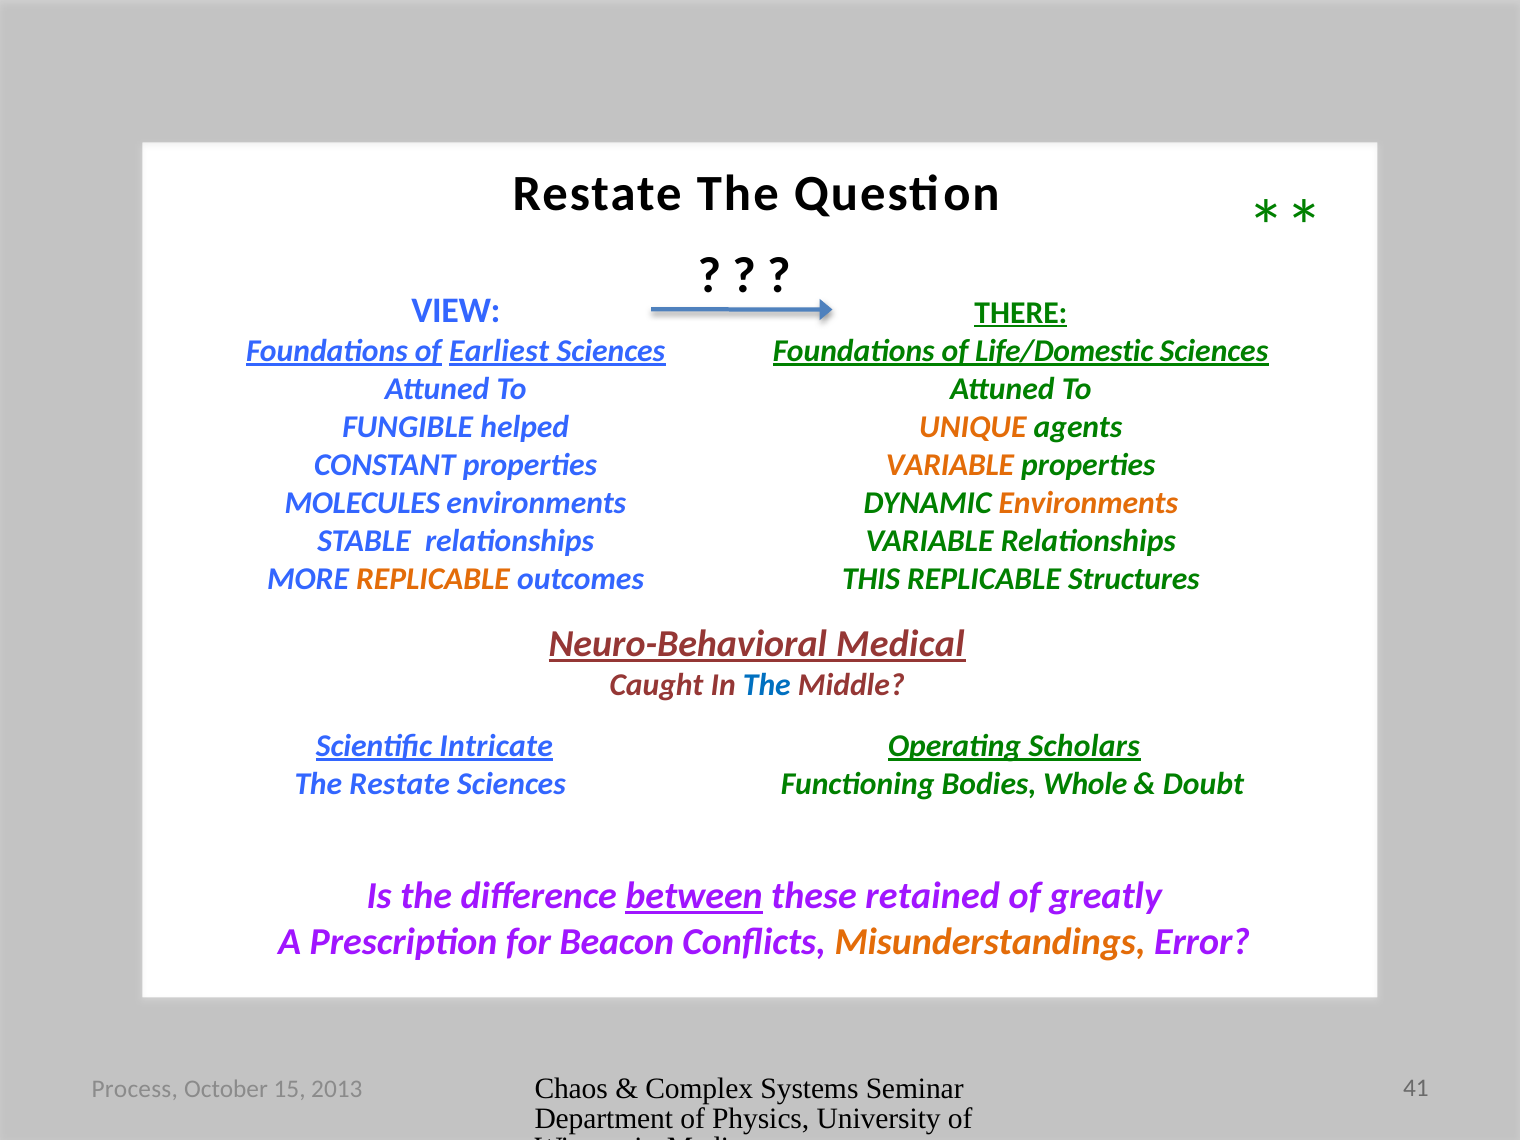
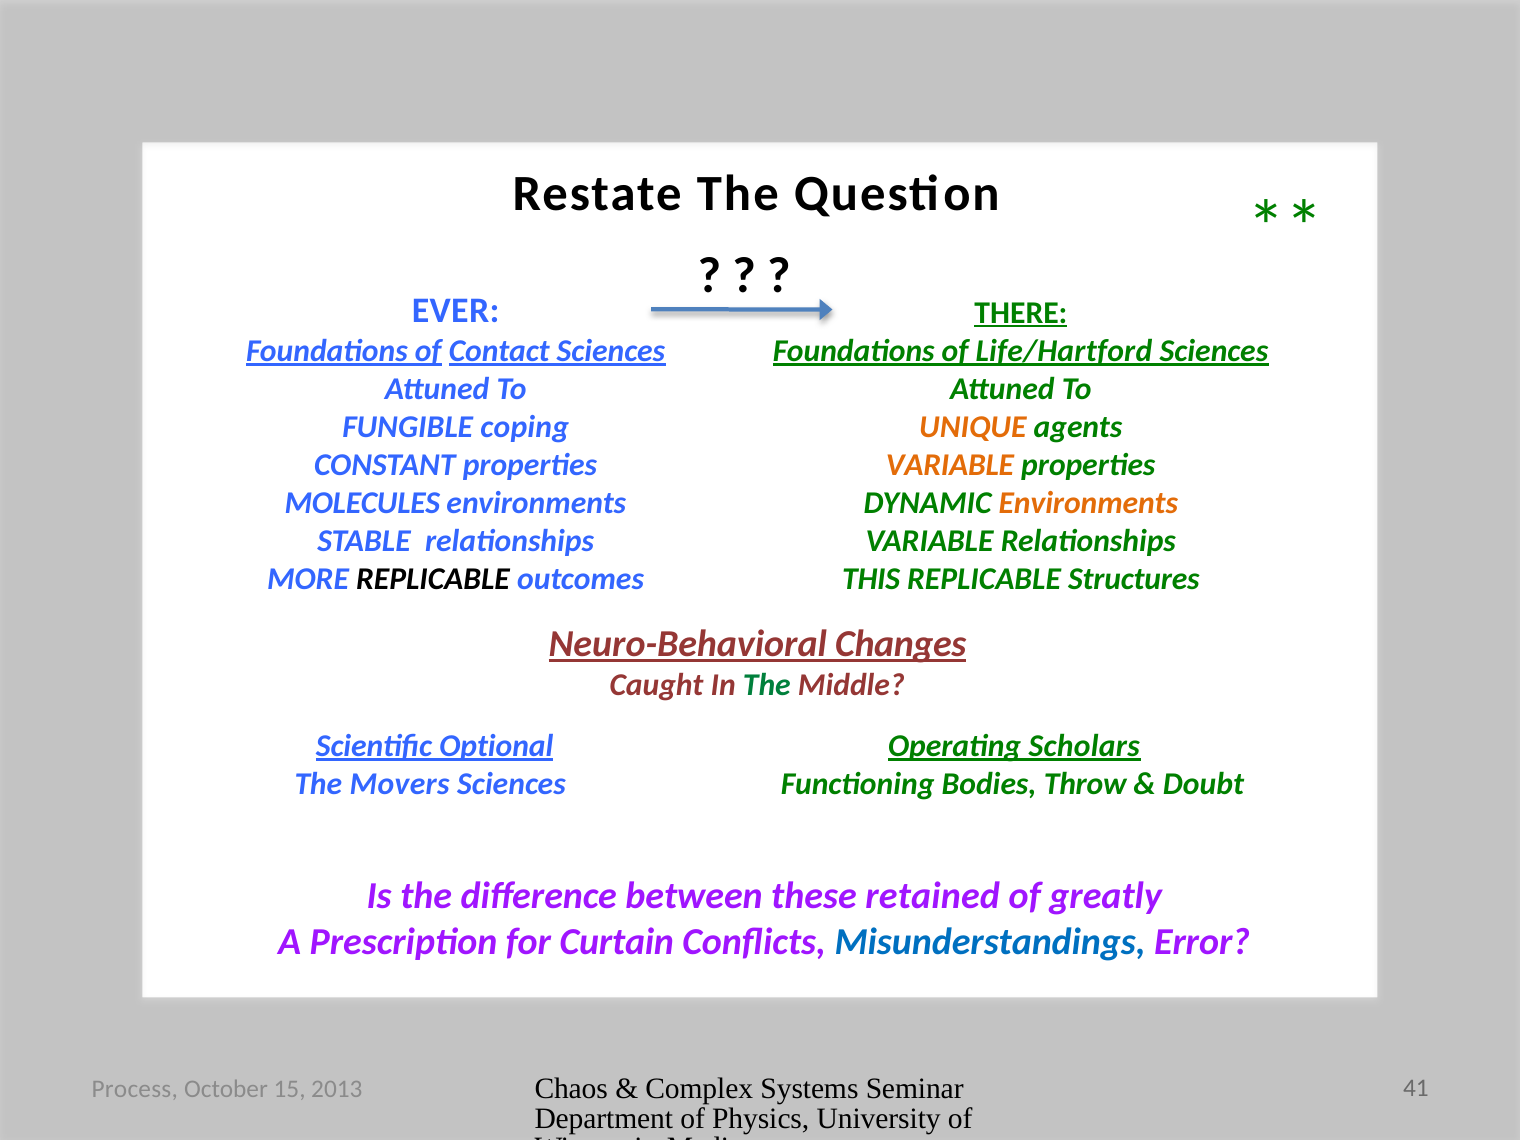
VIEW: VIEW -> EVER (456, 311)
Life/Domestic: Life/Domestic -> Life/Hartford (1064, 351)
Earliest: Earliest -> Contact (499, 351)
helped: helped -> coping (525, 427)
REPLICABLE colour: orange -> black (433, 579)
Medical: Medical -> Changes (901, 644)
The colour: blue -> green (767, 685)
Intricate: Intricate -> Optional (496, 746)
The Restate: Restate -> Movers (400, 784)
Whole: Whole -> Throw (1085, 784)
between underline: present -> none (694, 896)
Beacon: Beacon -> Curtain (617, 942)
Misunderstandings colour: orange -> blue (990, 942)
